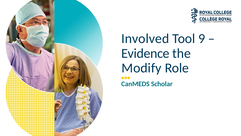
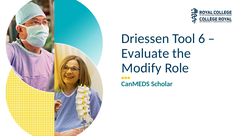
Involved: Involved -> Driessen (145, 39)
9: 9 -> 6 (202, 39)
Evidence: Evidence -> Evaluate (145, 53)
